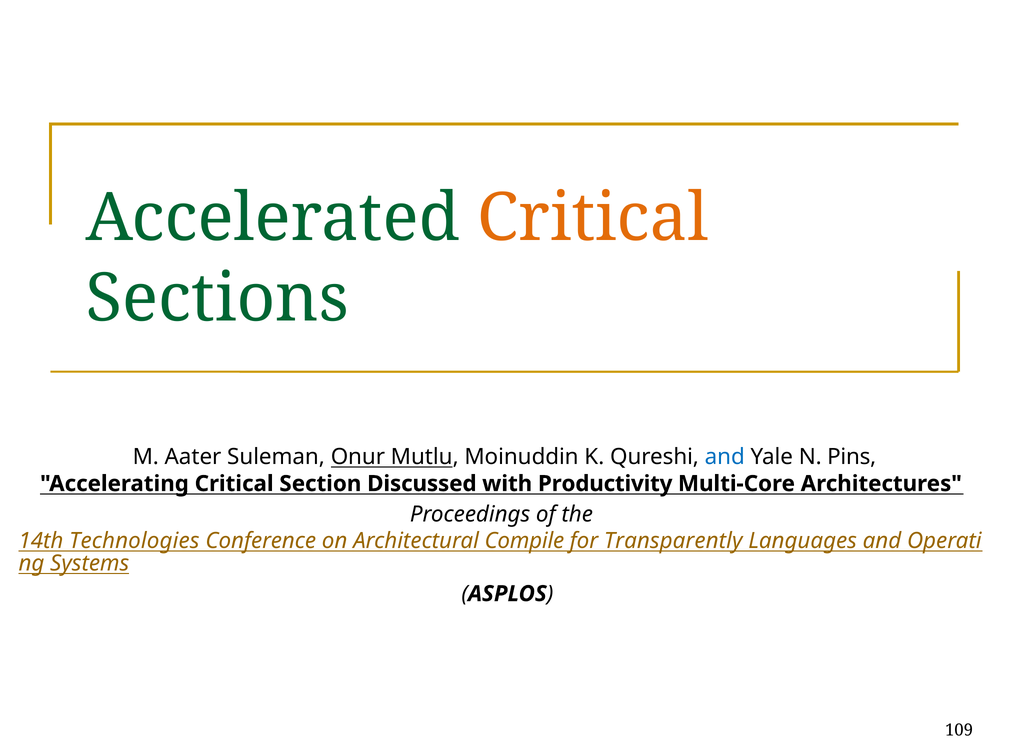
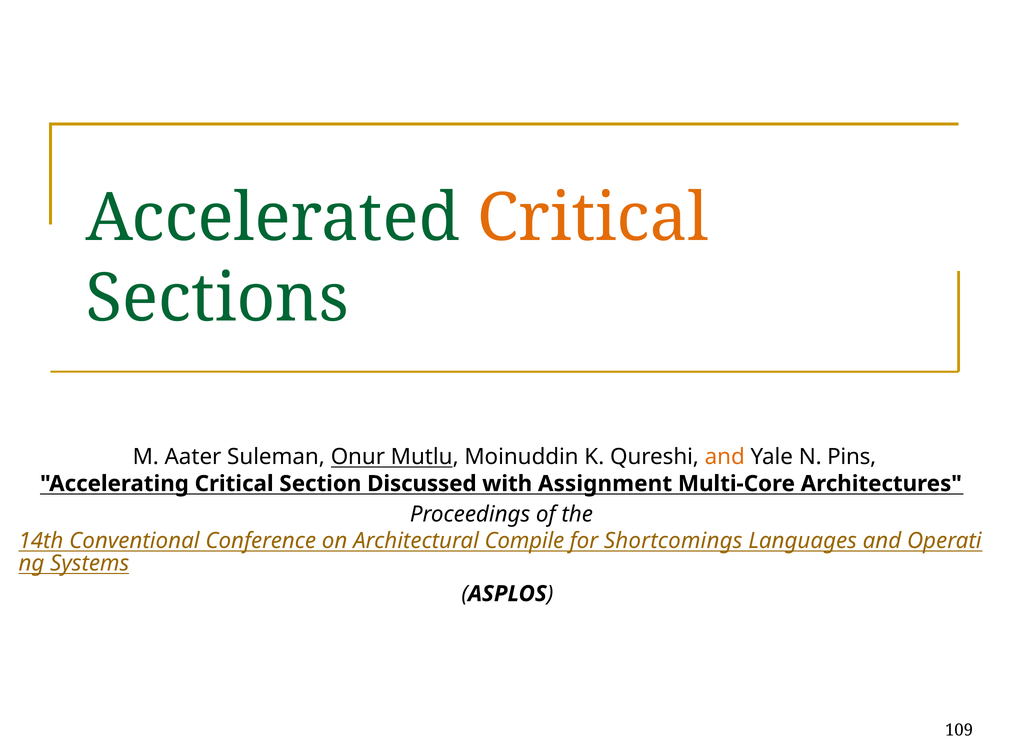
and colour: blue -> orange (725, 457)
Productivity: Productivity -> Assignment (605, 484)
Technologies: Technologies -> Conventional (134, 542)
Transparently: Transparently -> Shortcomings (673, 542)
